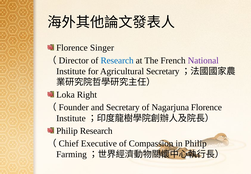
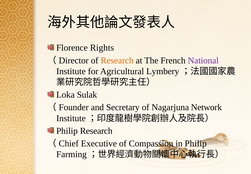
Singer: Singer -> Rights (102, 48)
Research colour: blue -> orange (117, 60)
Agricultural Secretary: Secretary -> Lymbery (163, 71)
Right: Right -> Sulak (87, 95)
Nagarjuna Florence: Florence -> Network (206, 107)
